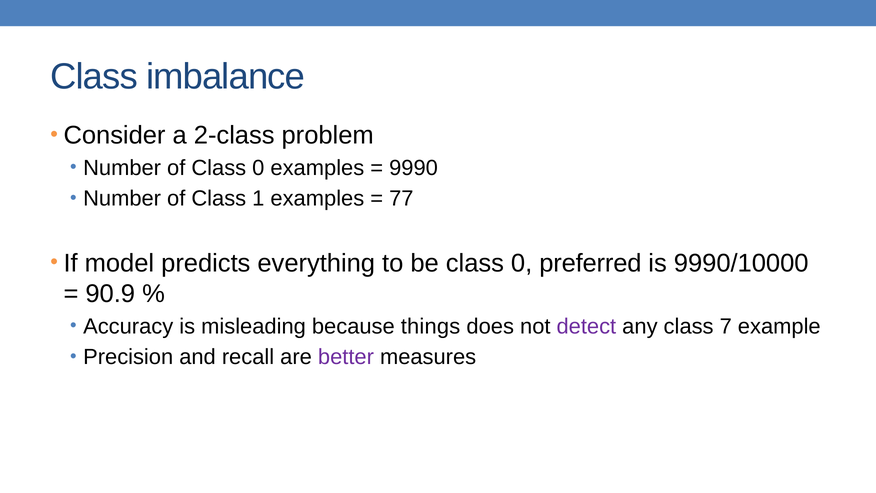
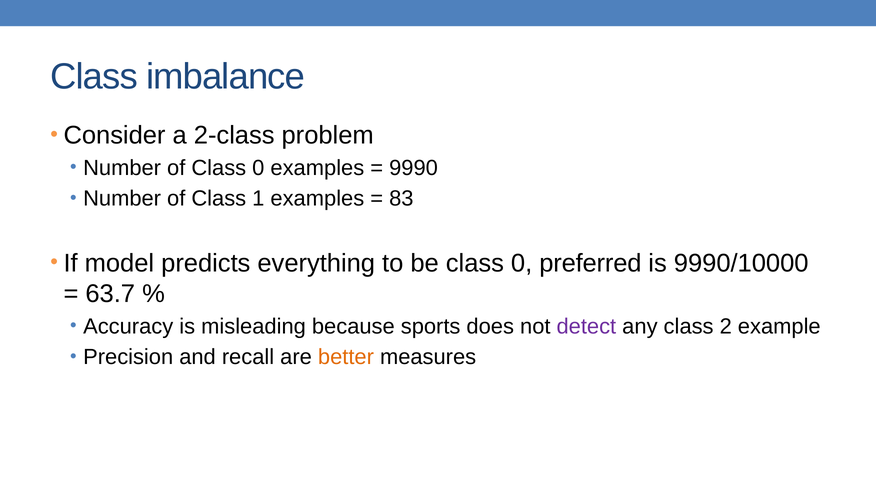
77: 77 -> 83 (401, 199)
90.9: 90.9 -> 63.7 (110, 294)
things: things -> sports (431, 326)
7: 7 -> 2 (726, 326)
better colour: purple -> orange (346, 357)
